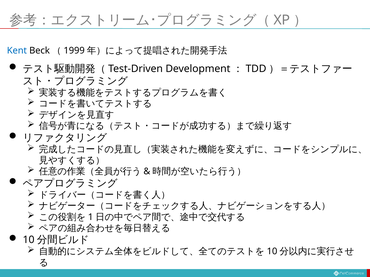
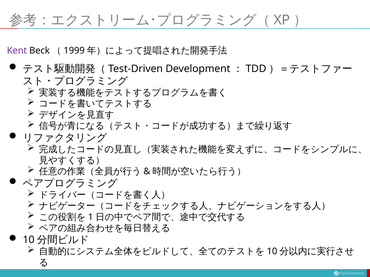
Kent colour: blue -> purple (17, 51)
